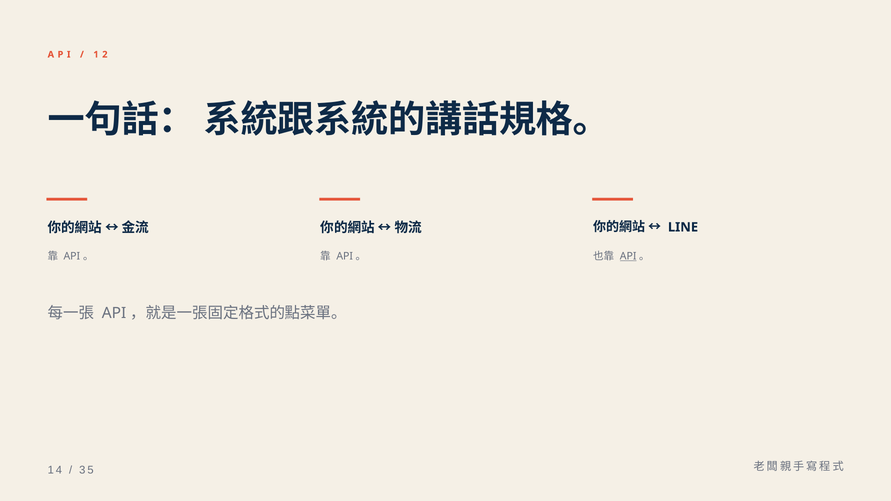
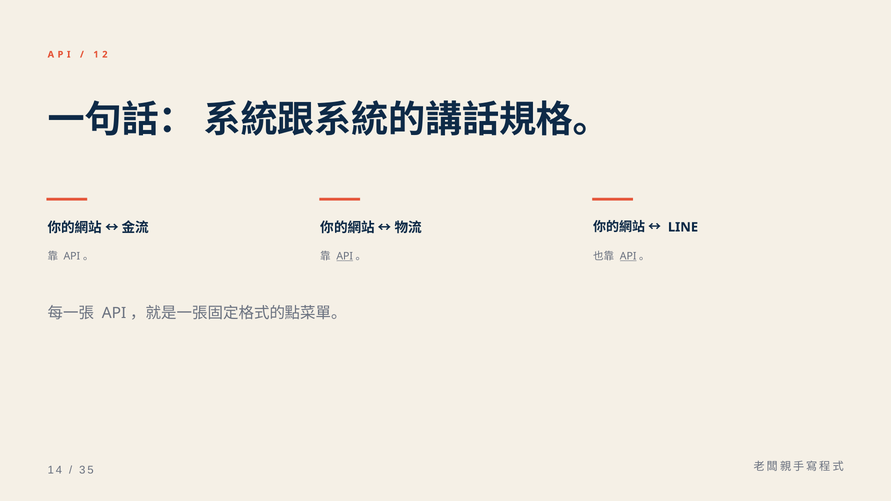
API underline: none -> present (345, 256)
